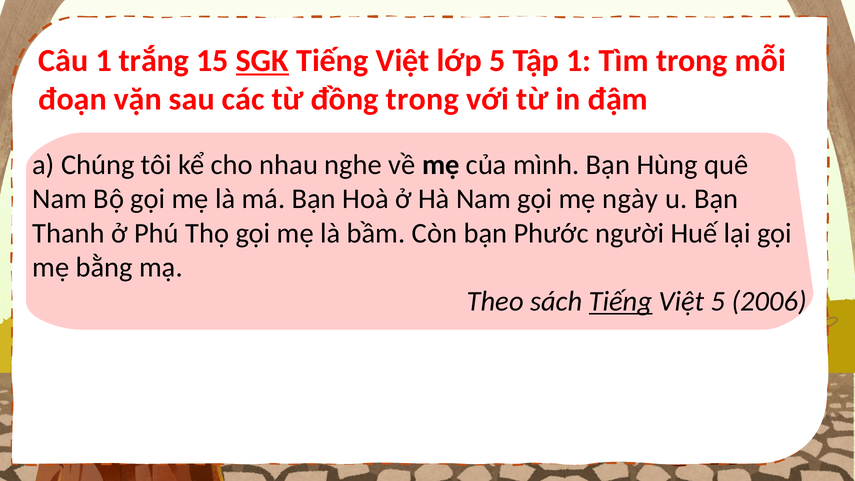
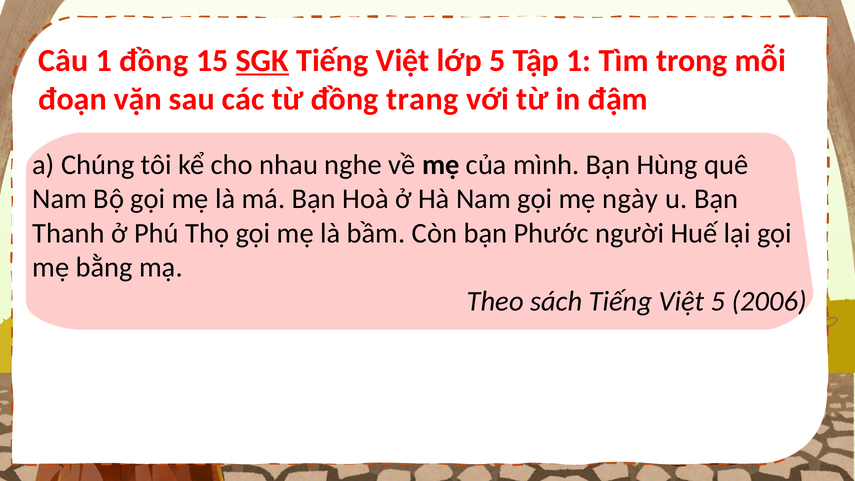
1 trắng: trắng -> đồng (154, 61)
đồng trong: trong -> trang (422, 99)
Tiếng underline: present -> none (621, 302)
